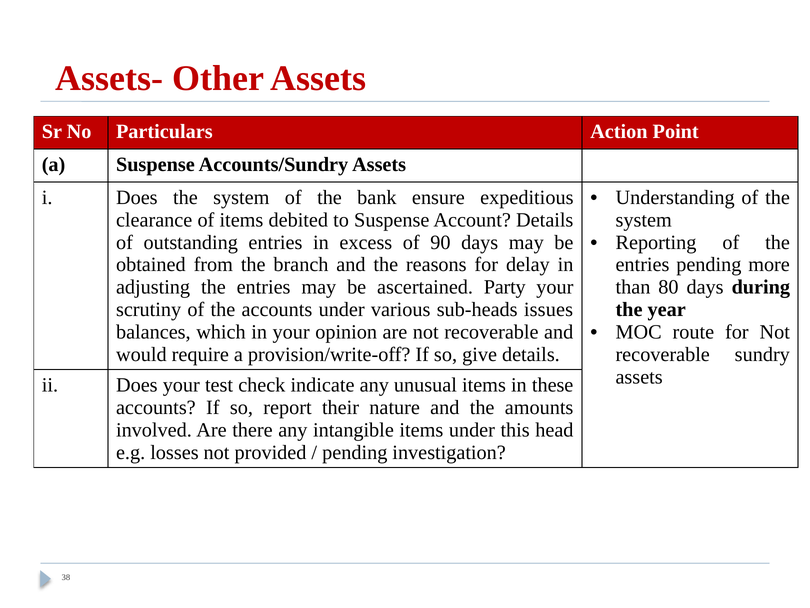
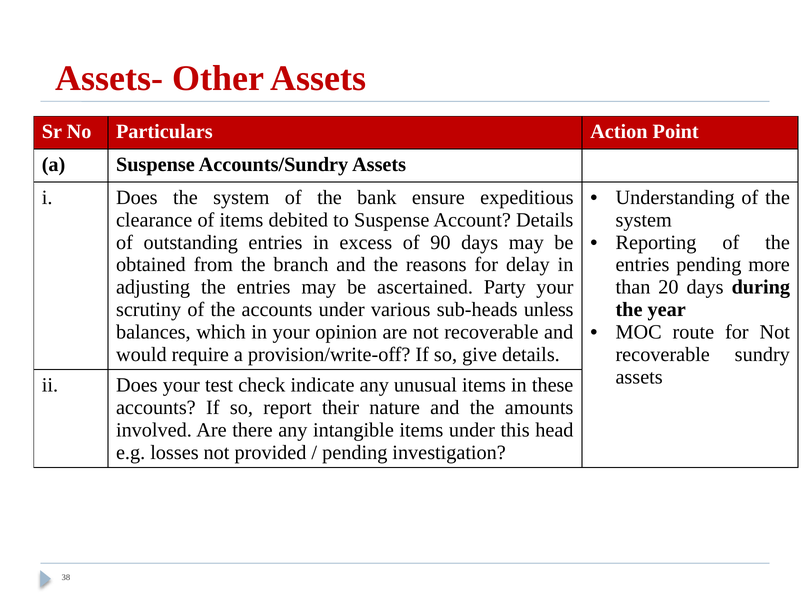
80: 80 -> 20 (668, 287)
issues: issues -> unless (549, 309)
